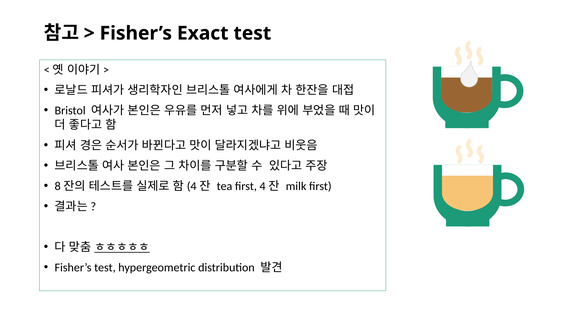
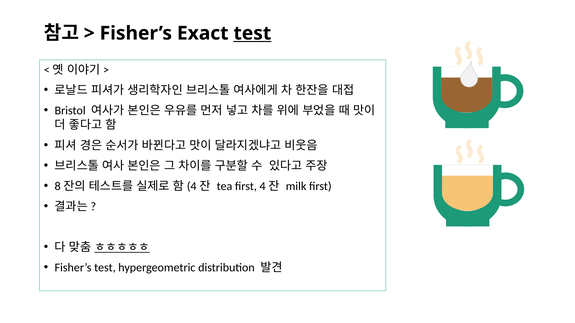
test underline: none -> present (252, 33)
